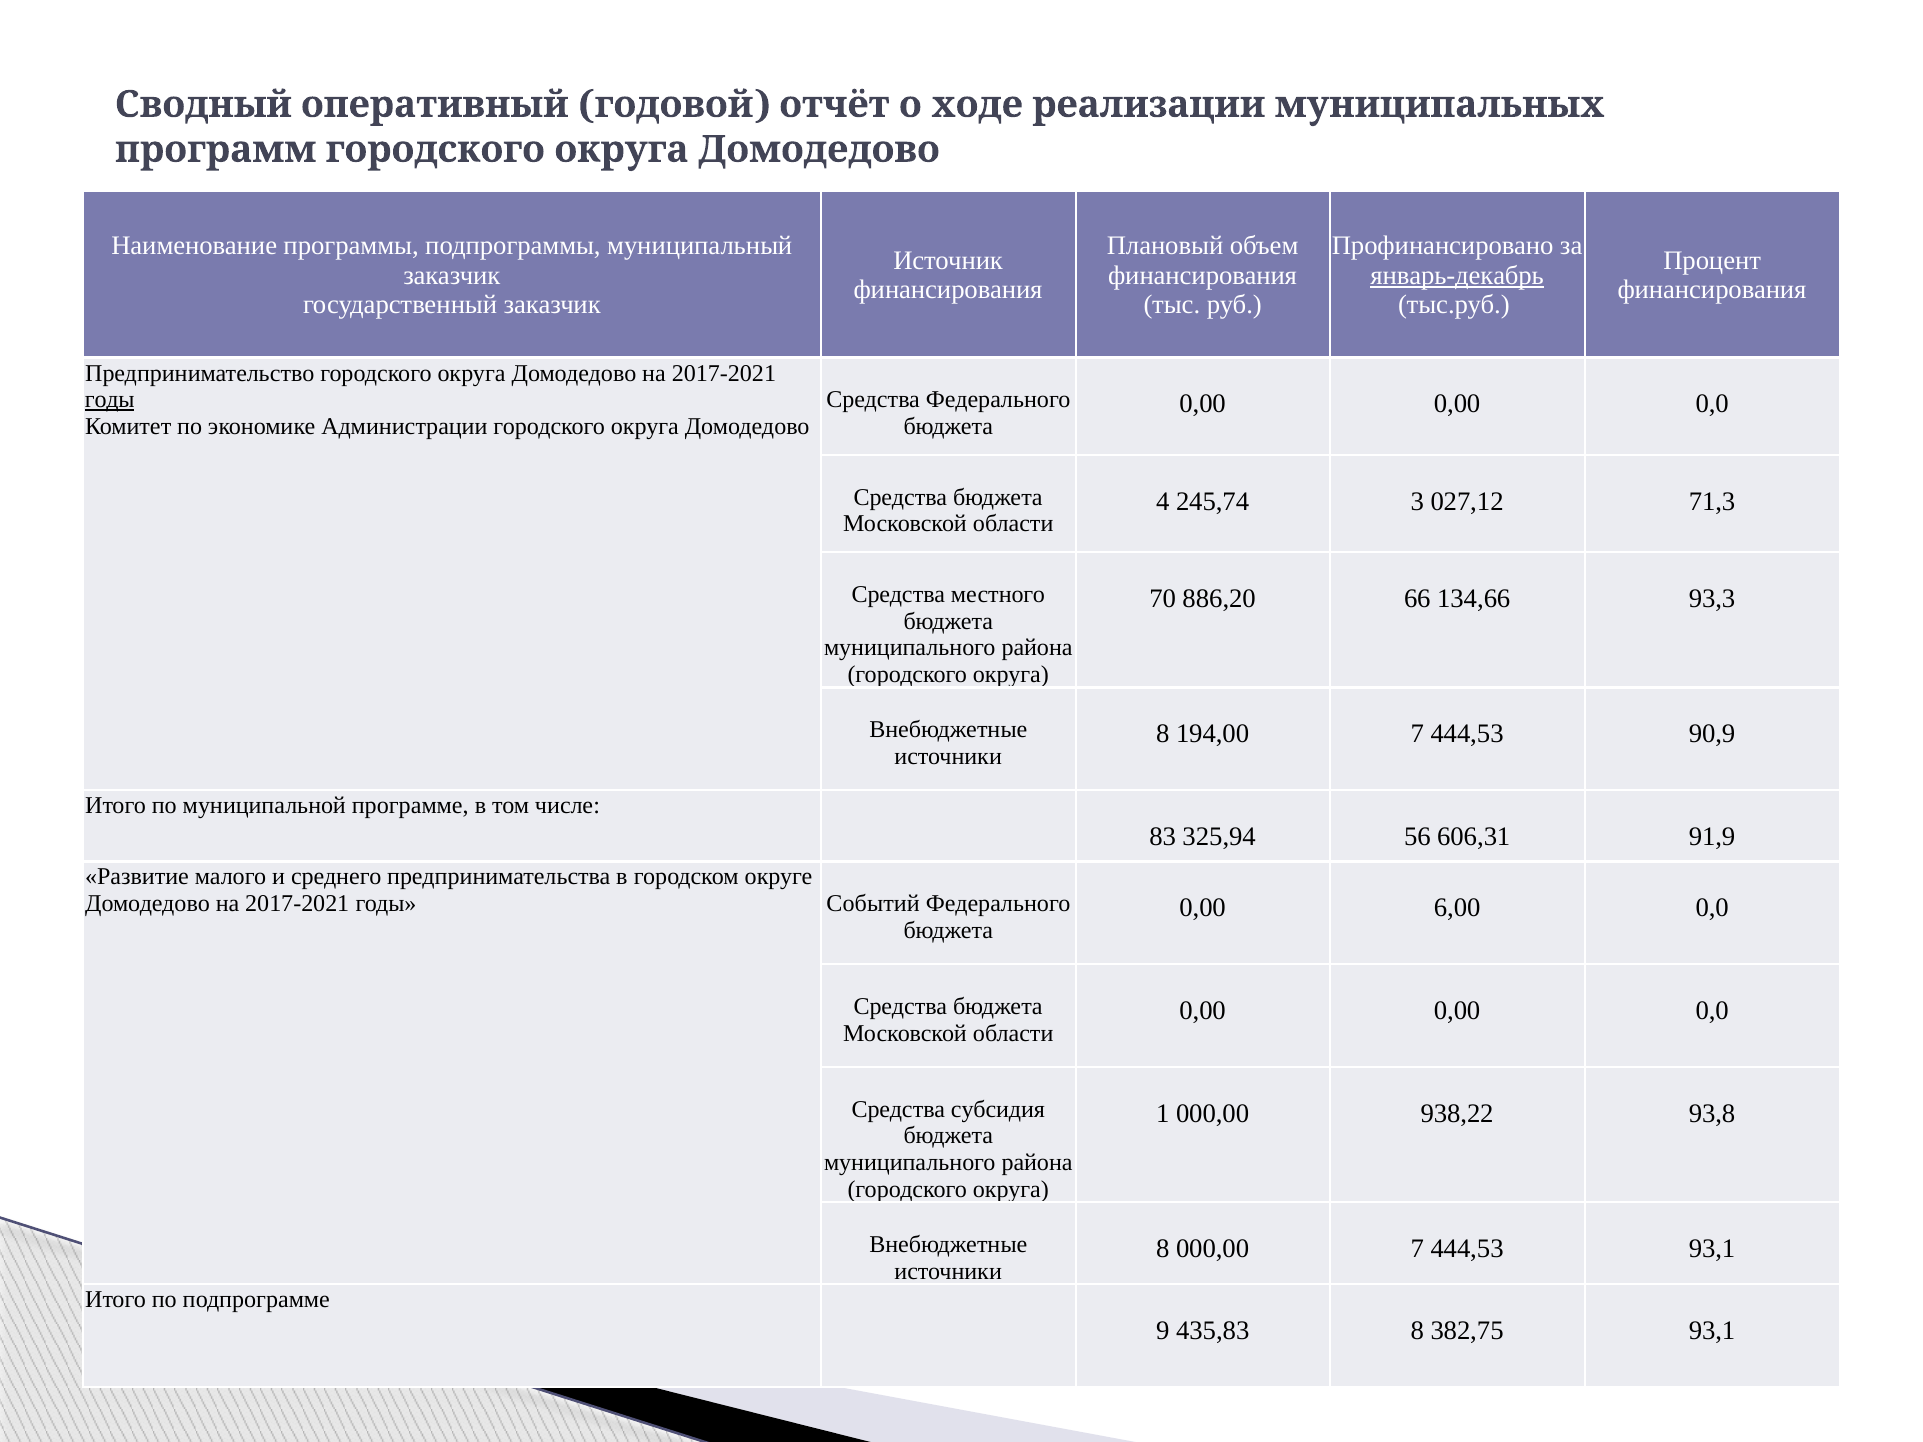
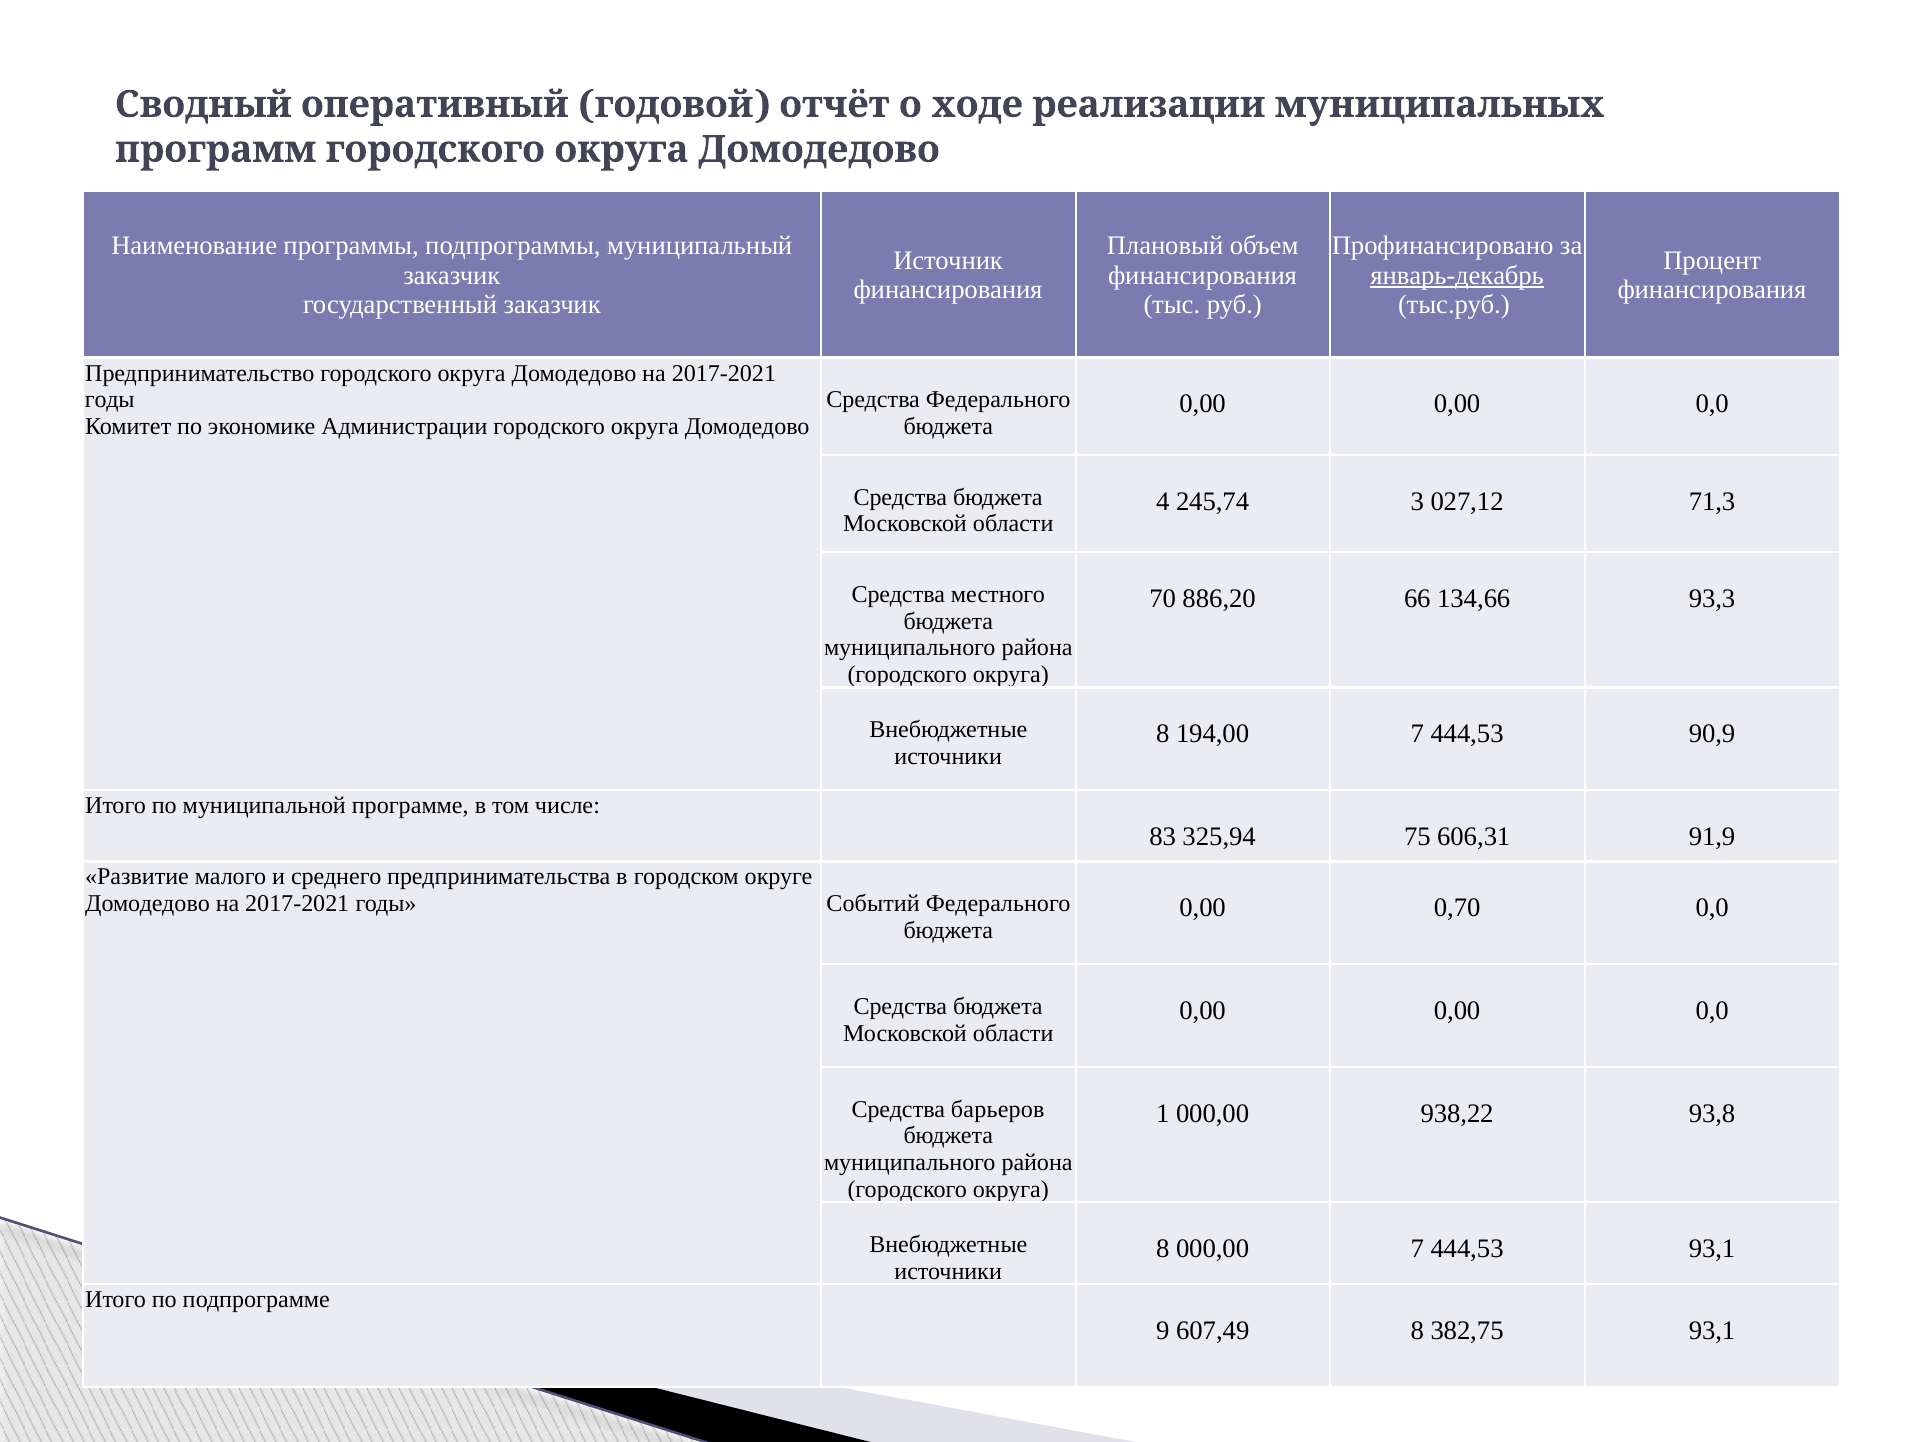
годы underline: present -> none (110, 400)
56: 56 -> 75 (1417, 837)
6,00: 6,00 -> 0,70 (1457, 908)
субсидия: субсидия -> барьеров (998, 1109)
435,83: 435,83 -> 607,49 (1213, 1331)
